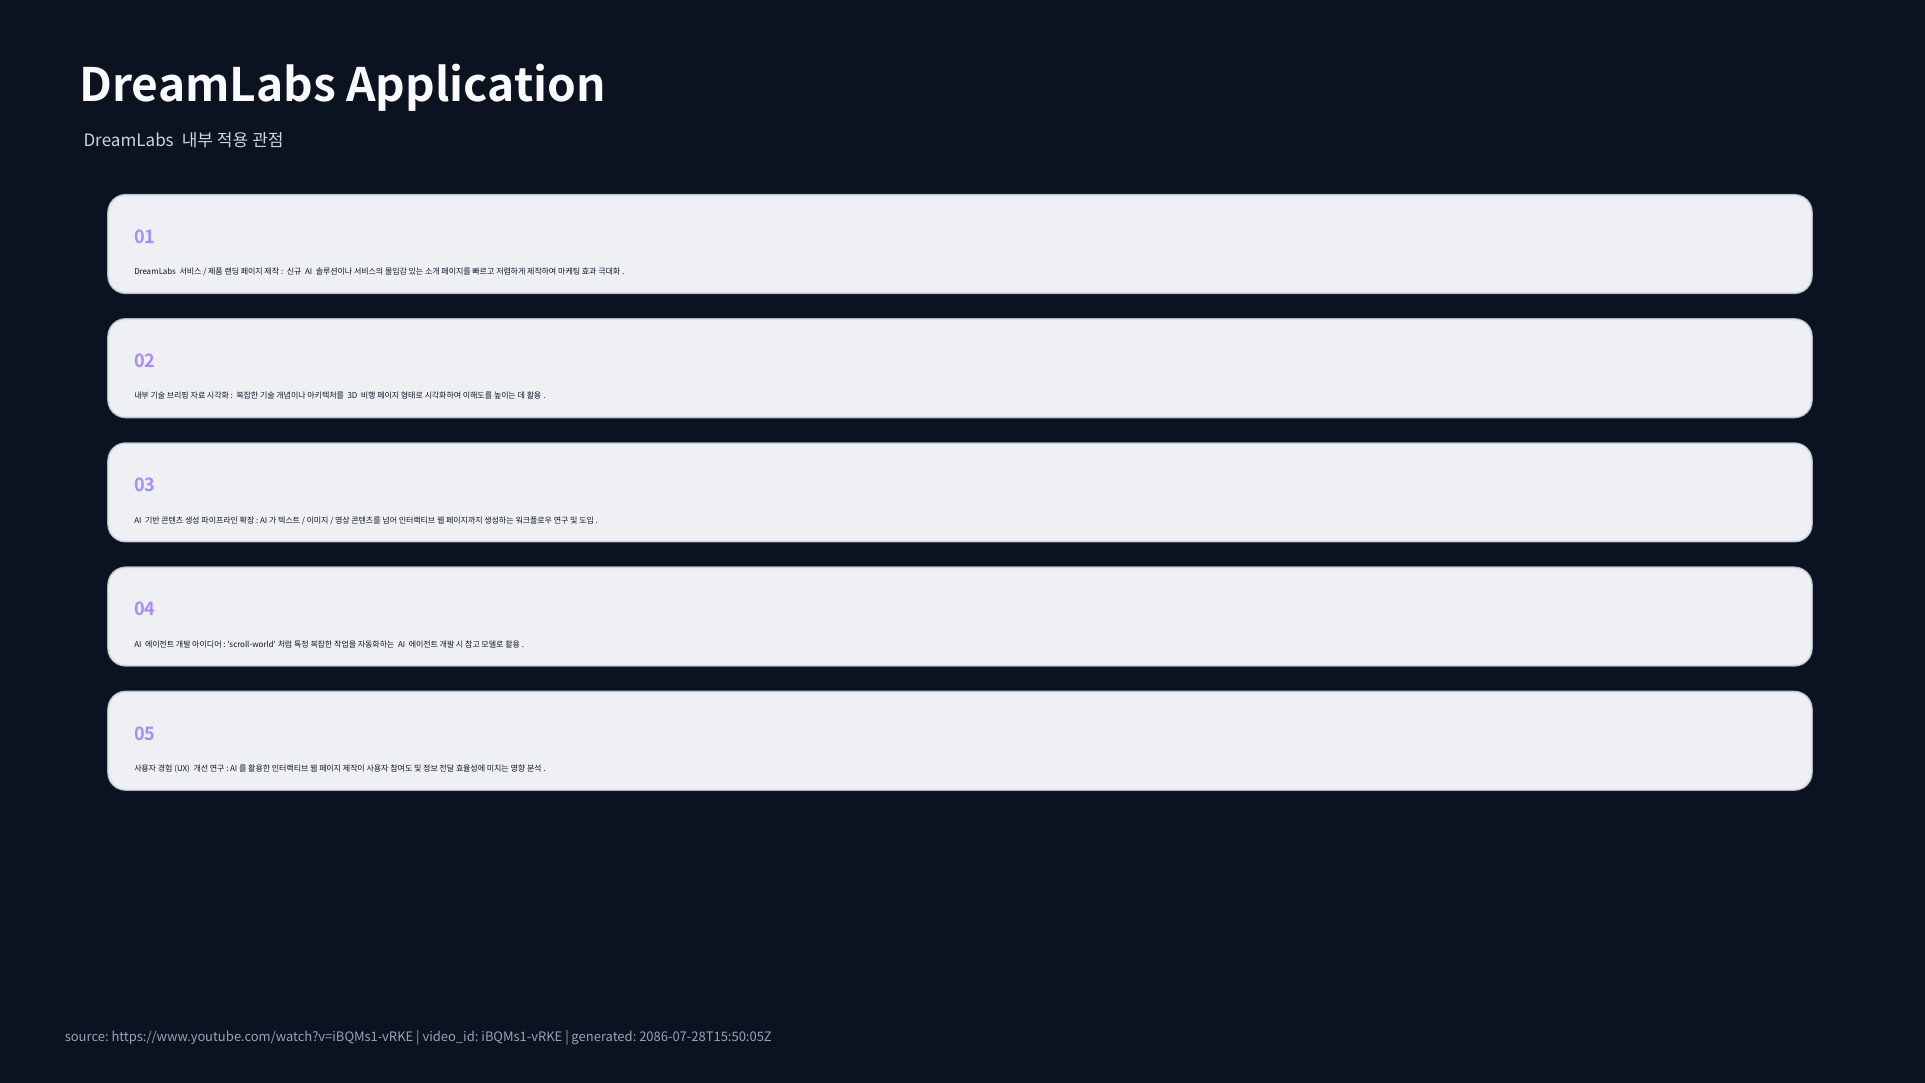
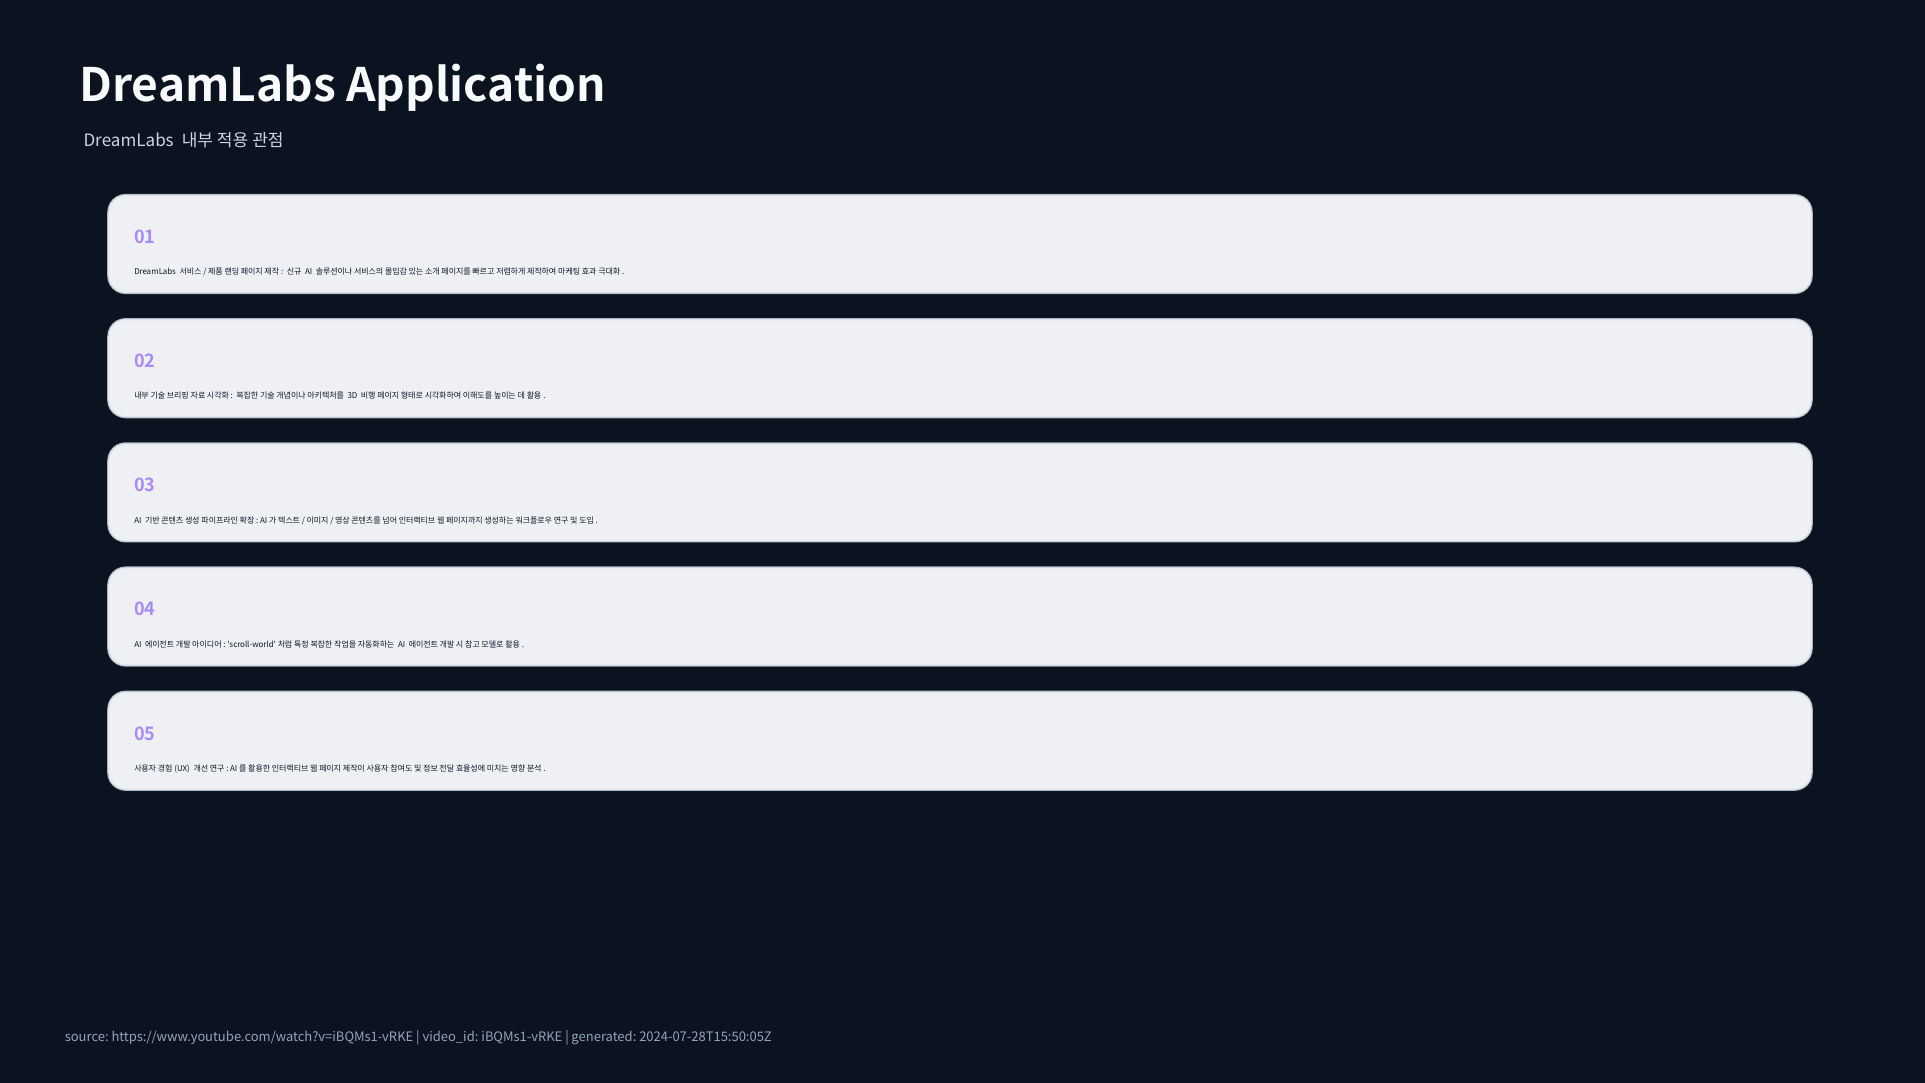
2086-07-28T15:50:05Z: 2086-07-28T15:50:05Z -> 2024-07-28T15:50:05Z (706, 1037)
